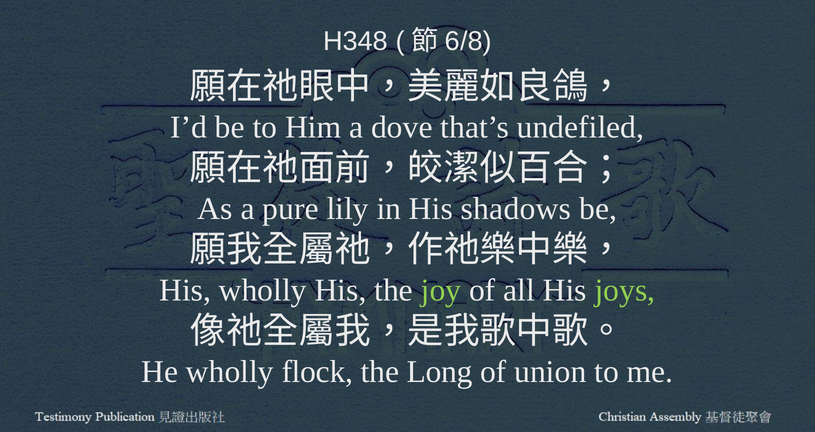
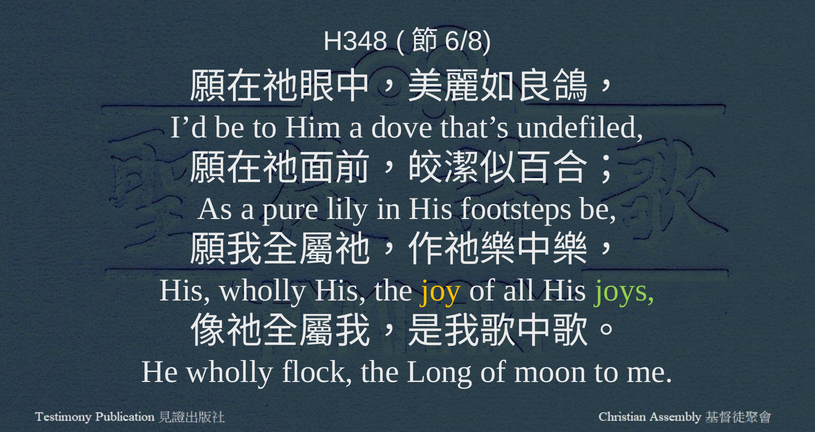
shadows: shadows -> footsteps (516, 209)
joy colour: light green -> yellow (441, 290)
union: union -> moon (550, 372)
